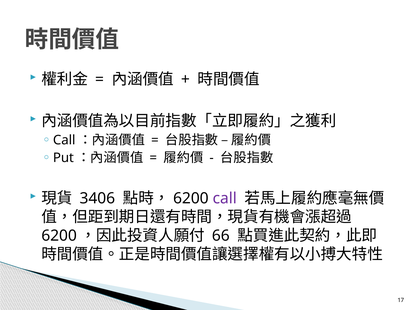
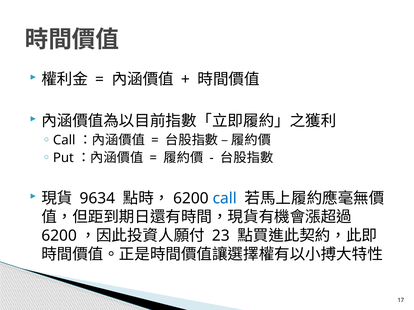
3406: 3406 -> 9634 (97, 199)
call colour: purple -> blue (225, 199)
66: 66 -> 23 (221, 236)
